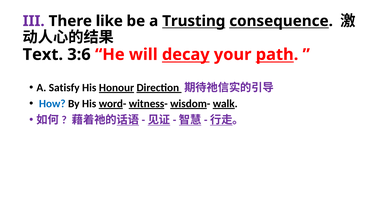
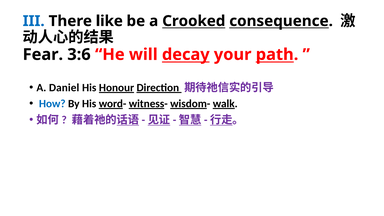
III colour: purple -> blue (34, 21)
Trusting: Trusting -> Crooked (194, 21)
Text: Text -> Fear (43, 55)
Satisfy: Satisfy -> Daniel (64, 88)
